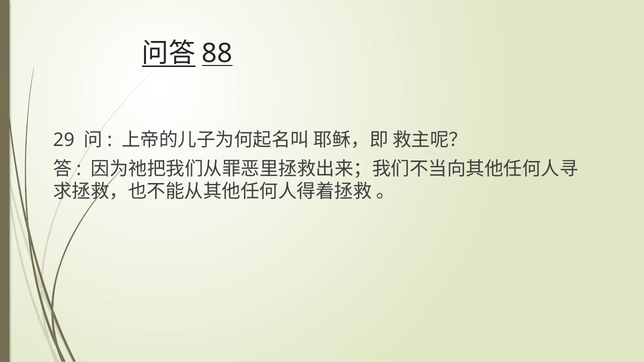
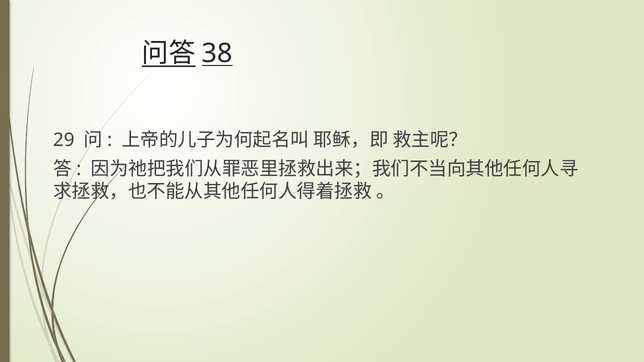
88: 88 -> 38 (217, 53)
